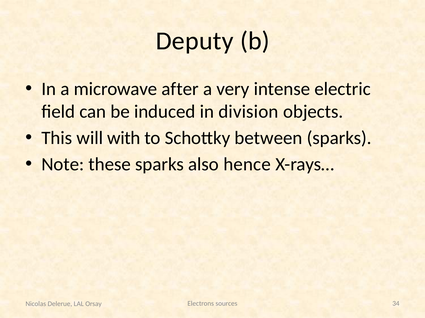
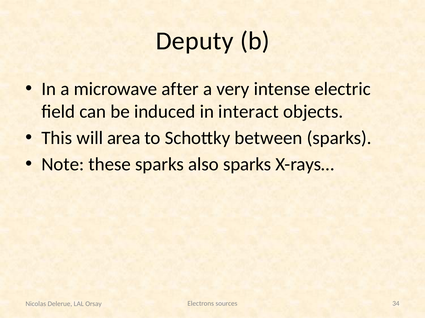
division: division -> interact (249, 112)
with: with -> area (124, 138)
also hence: hence -> sparks (247, 165)
